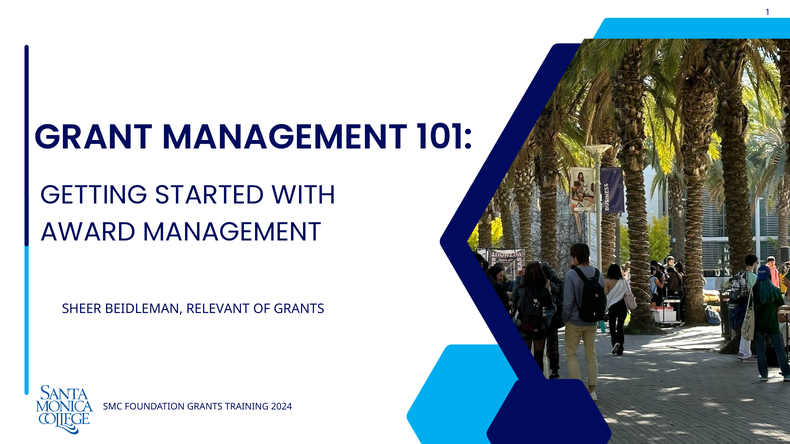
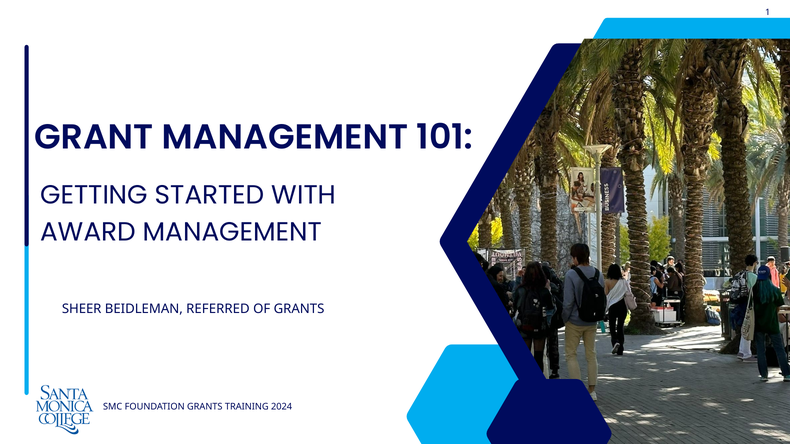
RELEVANT: RELEVANT -> REFERRED (218, 309)
